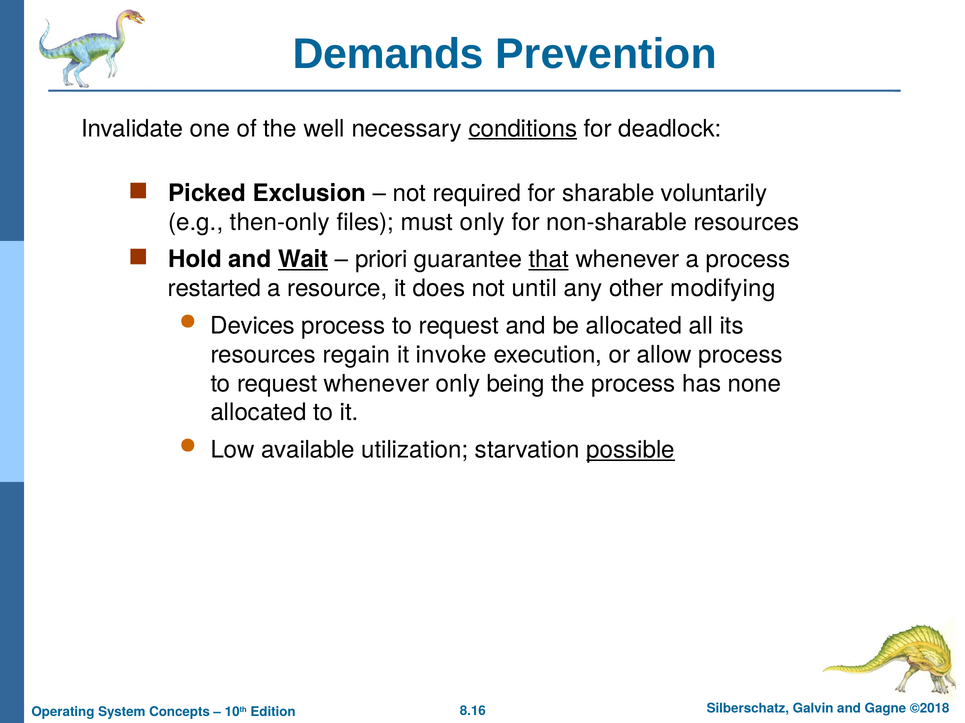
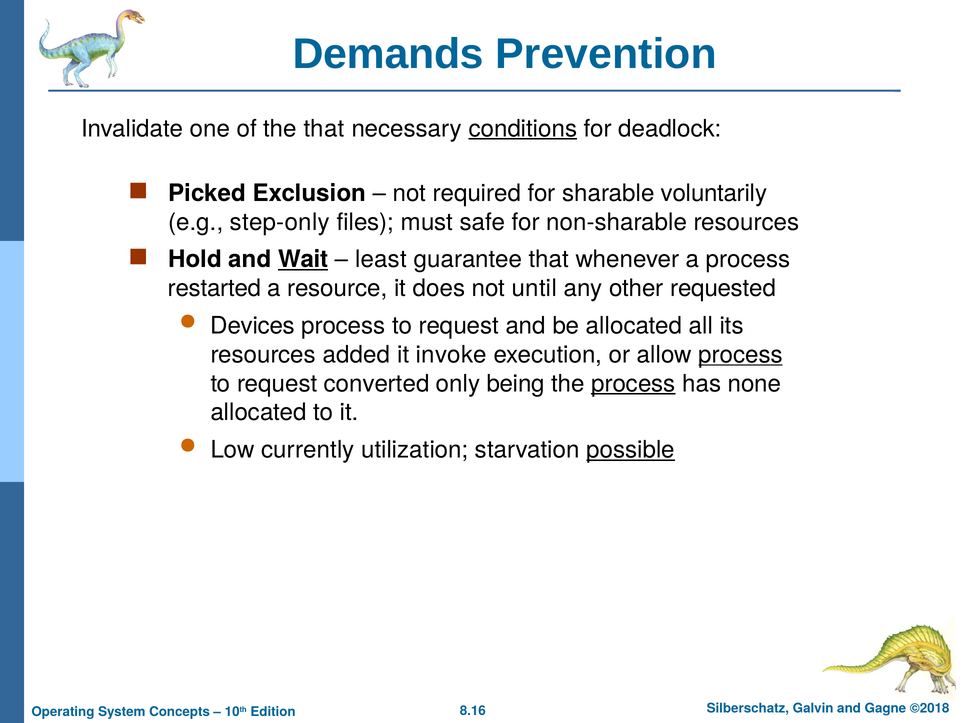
the well: well -> that (324, 129)
then-only: then-only -> step-only (280, 222)
must only: only -> safe (482, 222)
priori: priori -> least (381, 260)
that underline: present -> none (549, 260)
modifying: modifying -> requested (723, 289)
regain: regain -> added (356, 355)
process underline: none -> present (740, 355)
request whenever: whenever -> converted (377, 384)
process underline: none -> present (633, 384)
available: available -> currently (308, 450)
